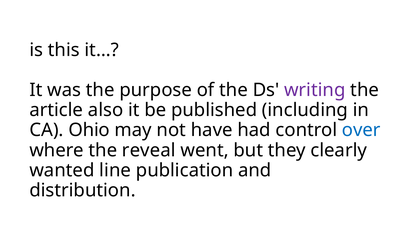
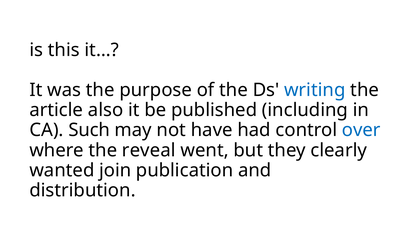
writing colour: purple -> blue (315, 90)
Ohio: Ohio -> Such (89, 130)
line: line -> join (115, 170)
